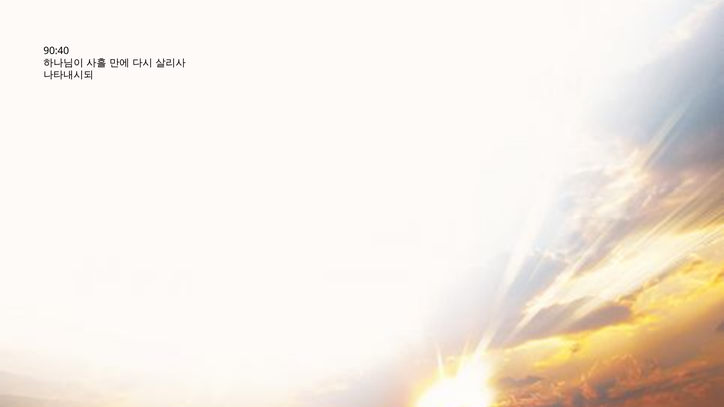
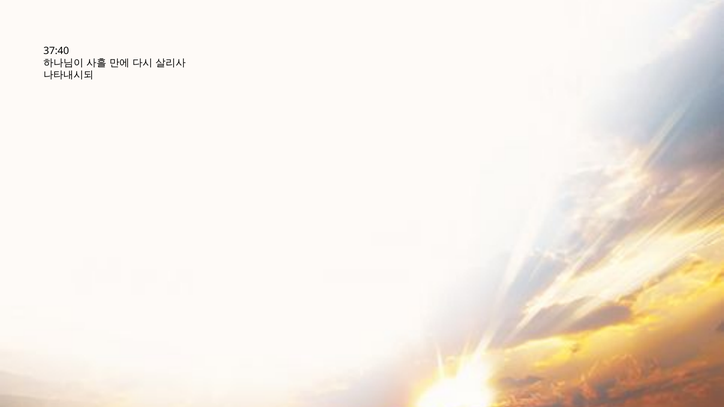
90:40: 90:40 -> 37:40 (56, 51)
